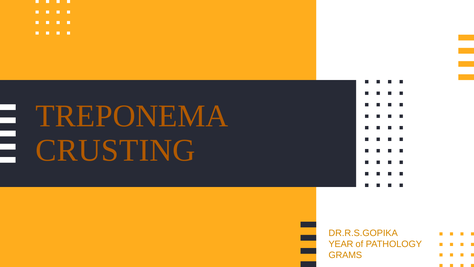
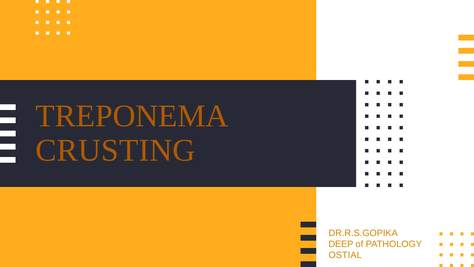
YEAR: YEAR -> DEEP (341, 244)
GRAMS: GRAMS -> OSTIAL (345, 255)
